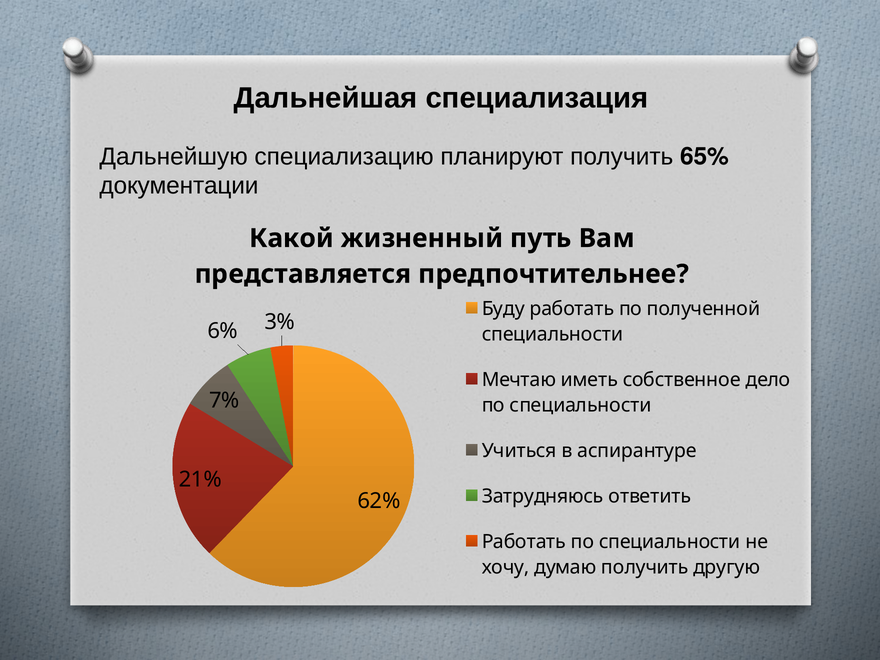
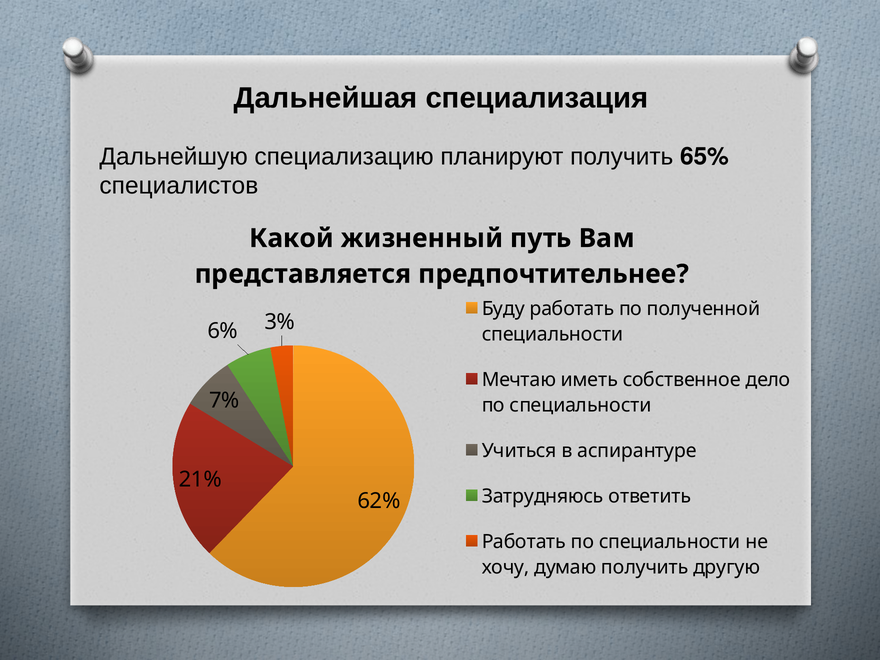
документации: документации -> специалистов (179, 186)
